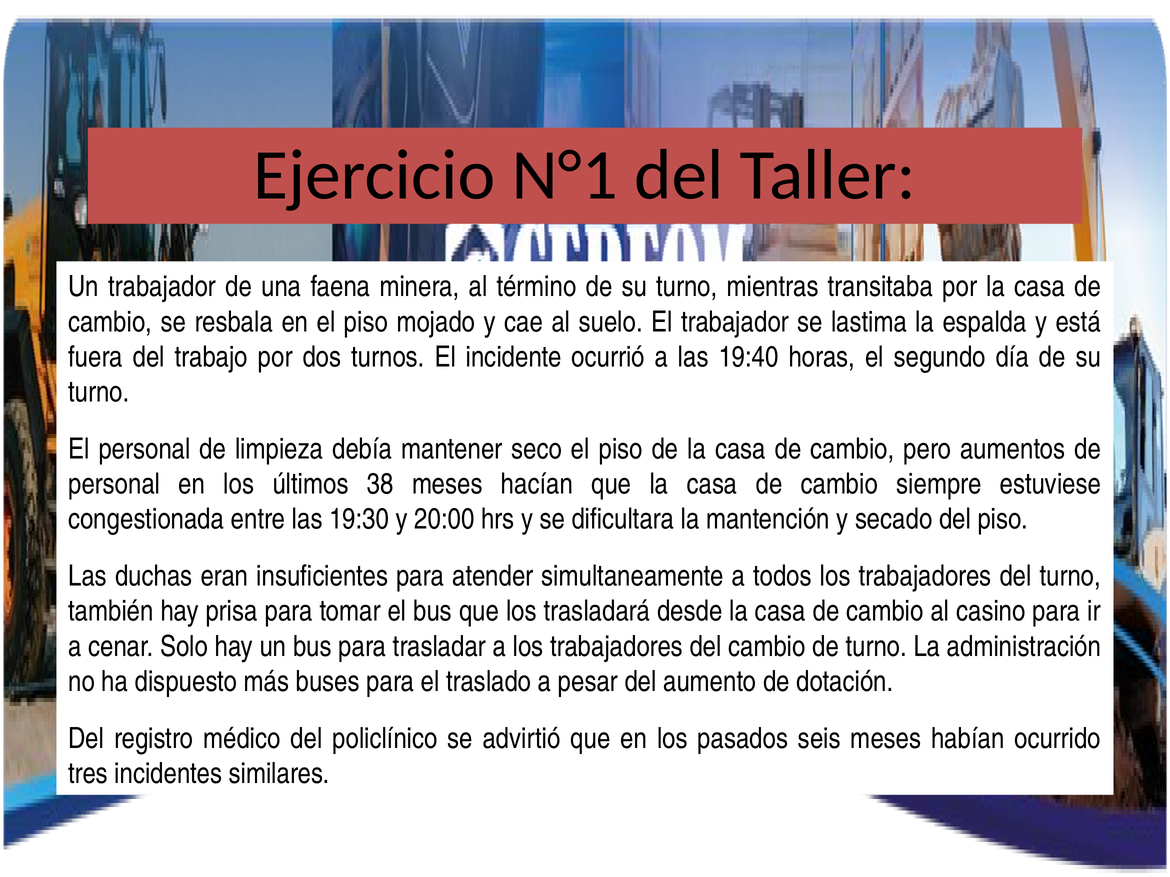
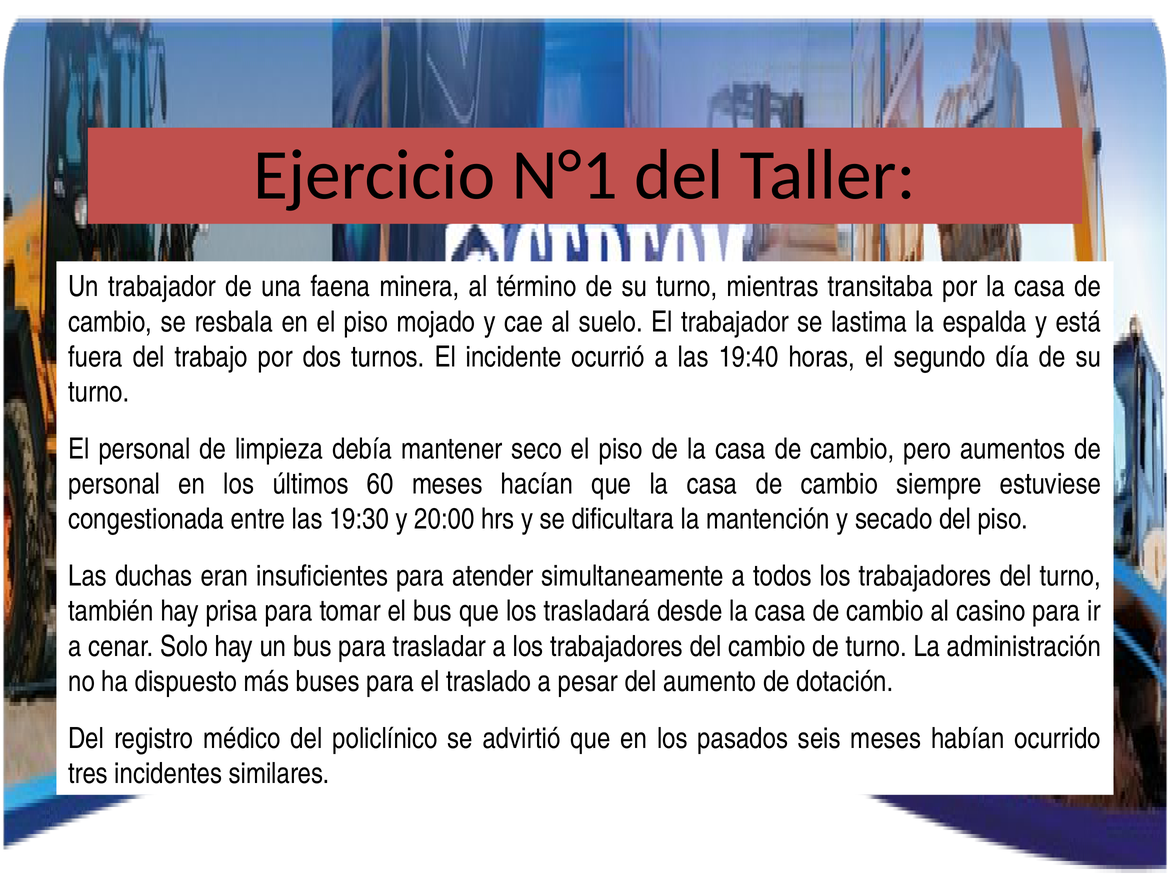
38: 38 -> 60 (380, 484)
